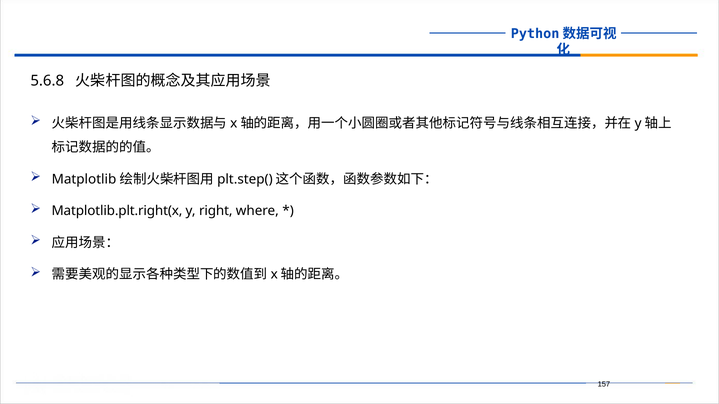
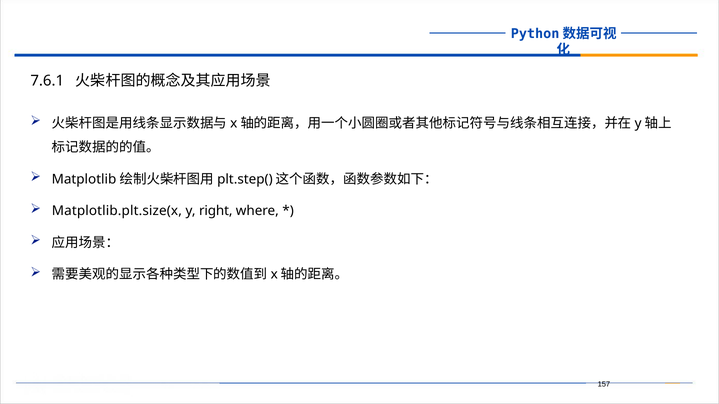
5.6.8: 5.6.8 -> 7.6.1 (47, 81)
Matplotlib.plt.right(x: Matplotlib.plt.right(x -> Matplotlib.plt.size(x (117, 211)
